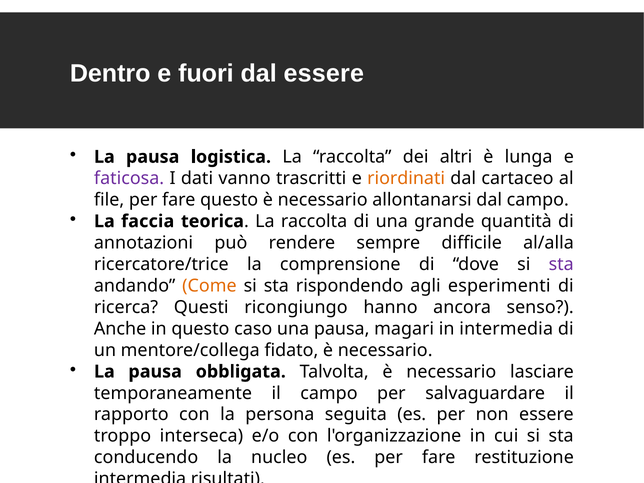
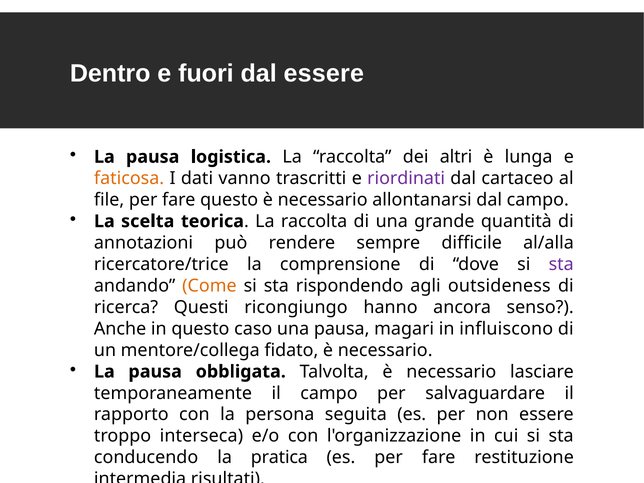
faticosa colour: purple -> orange (129, 178)
riordinati colour: orange -> purple (406, 178)
faccia: faccia -> scelta (148, 221)
esperimenti: esperimenti -> outsideness (499, 286)
in intermedia: intermedia -> influiscono (506, 329)
nucleo: nucleo -> pratica (279, 458)
